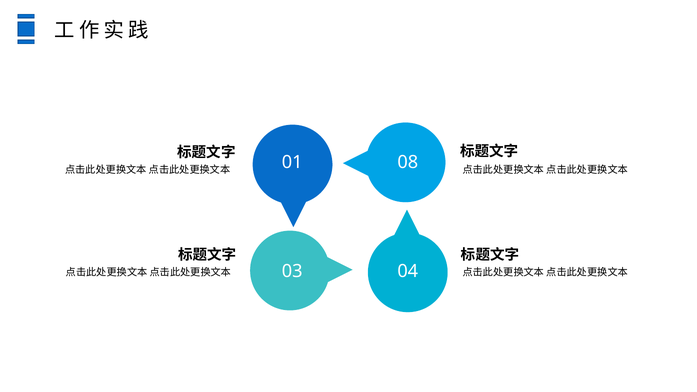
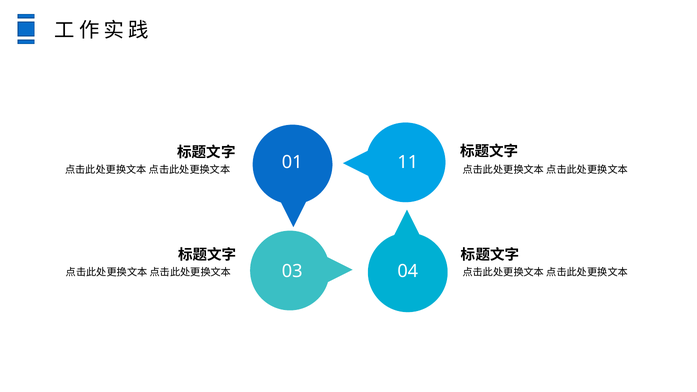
08: 08 -> 11 (408, 162)
